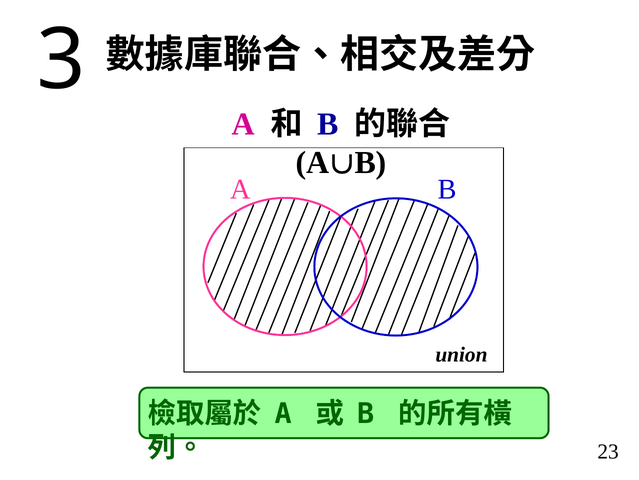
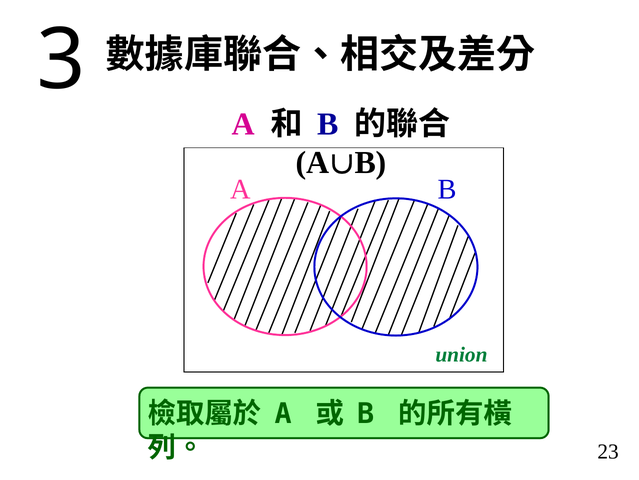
union colour: black -> green (461, 354)
